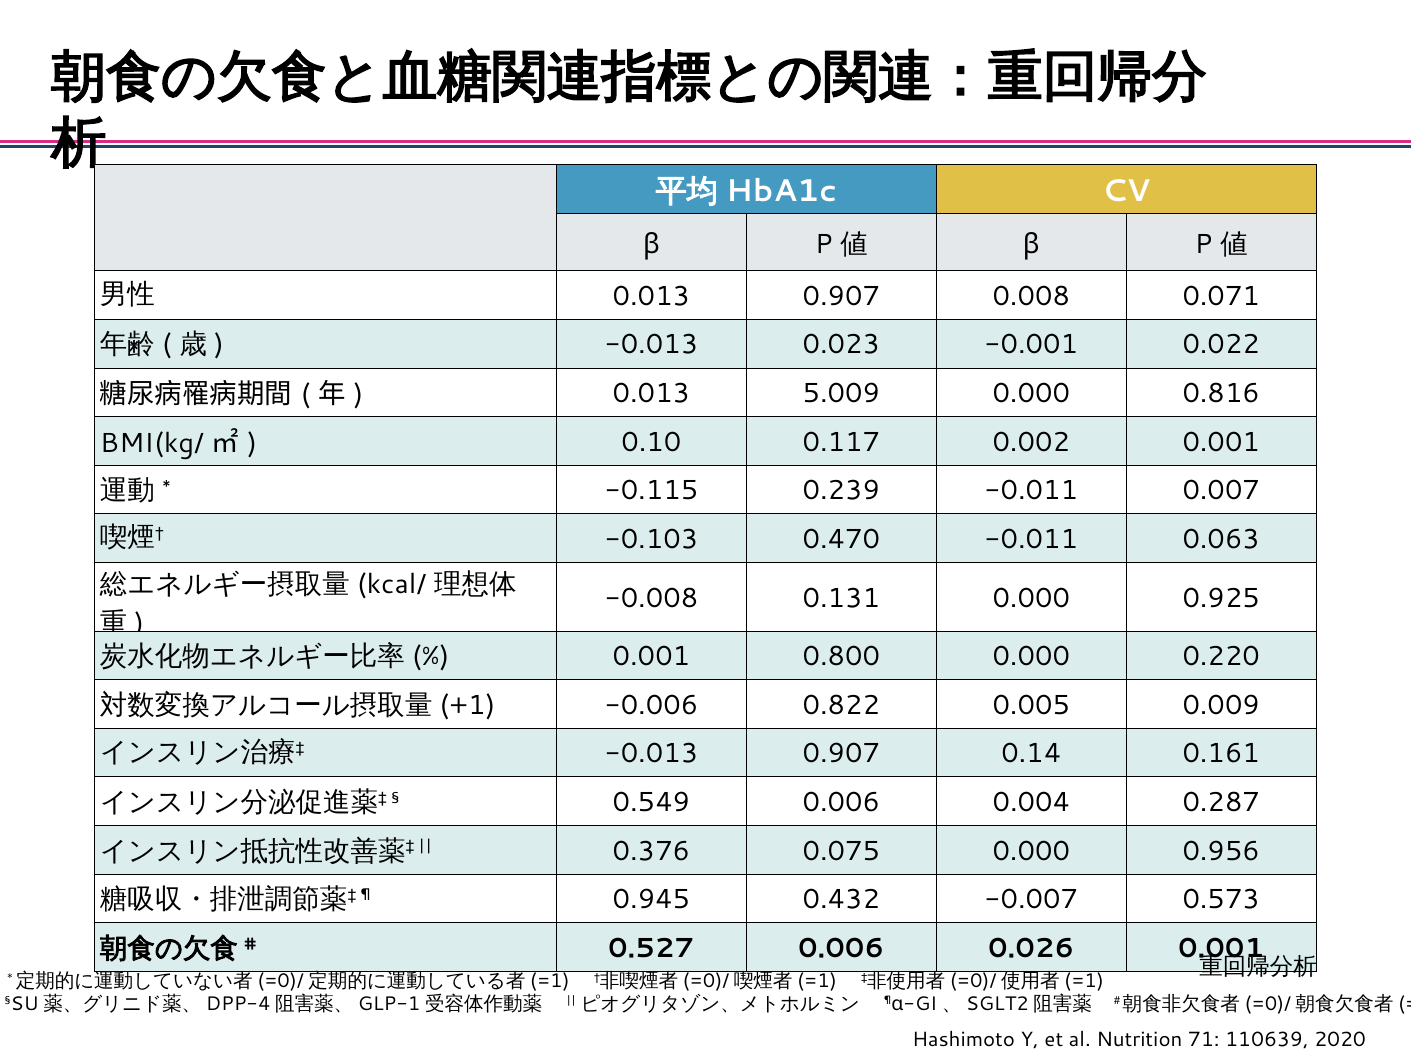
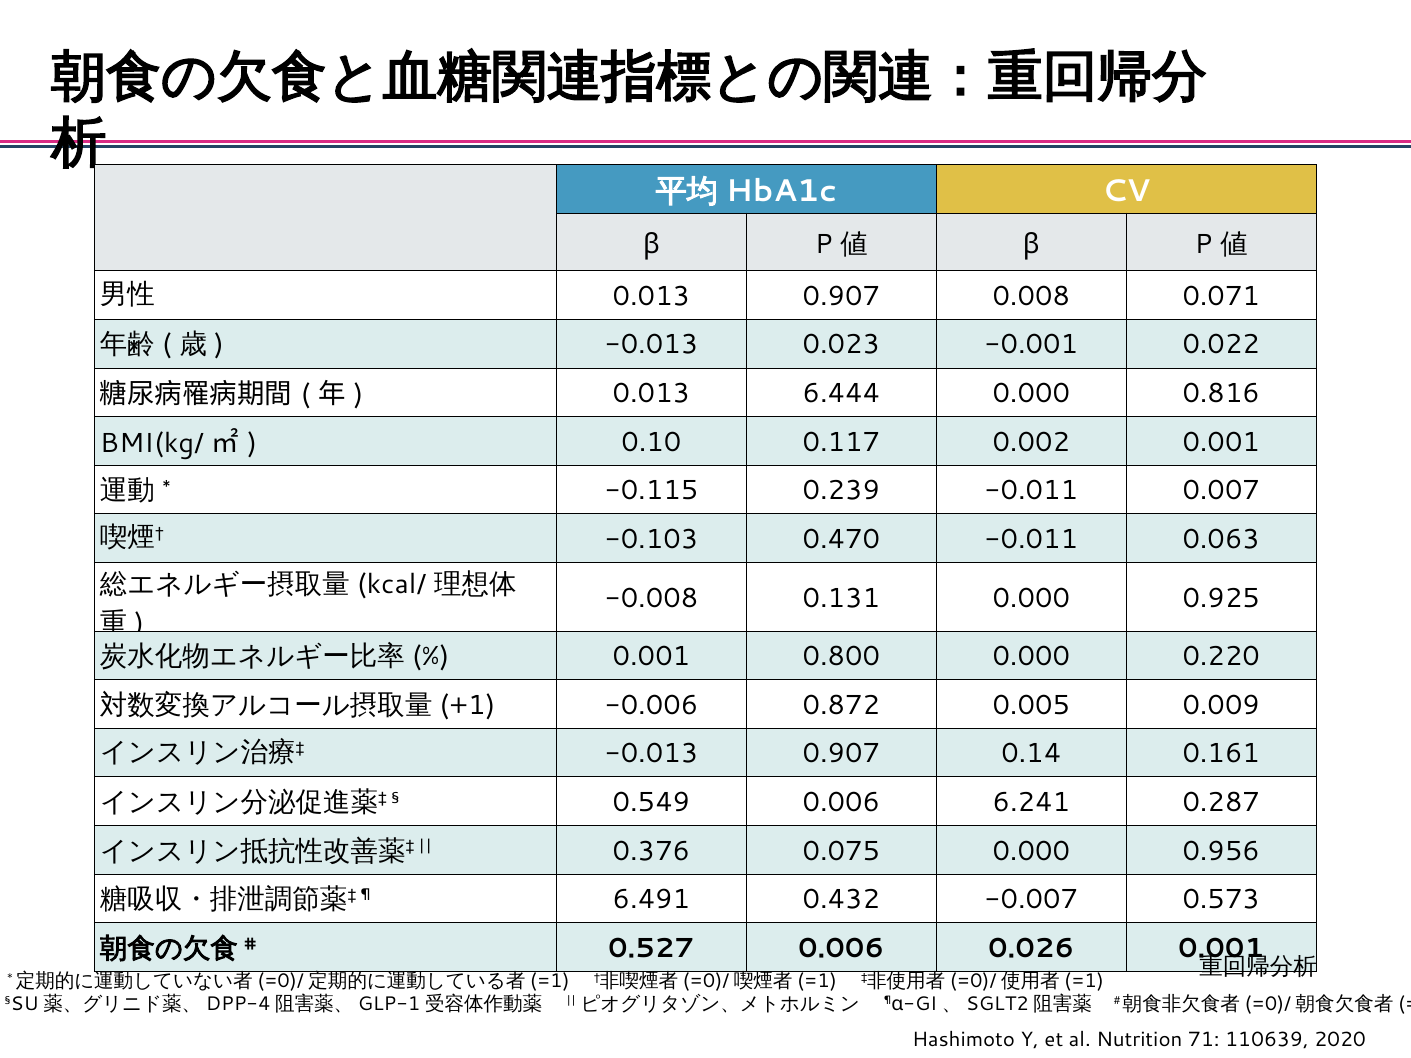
5.009: 5.009 -> 6.444 (841, 394)
0.822: 0.822 -> 0.872 (841, 705)
0.004: 0.004 -> 6.241 (1031, 803)
0.945: 0.945 -> 6.491 (651, 900)
